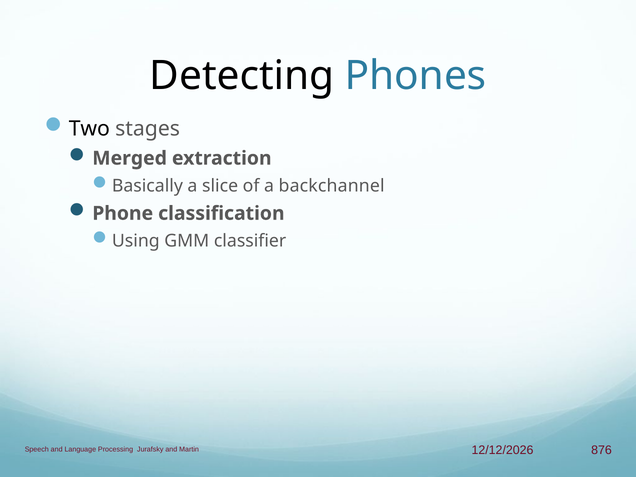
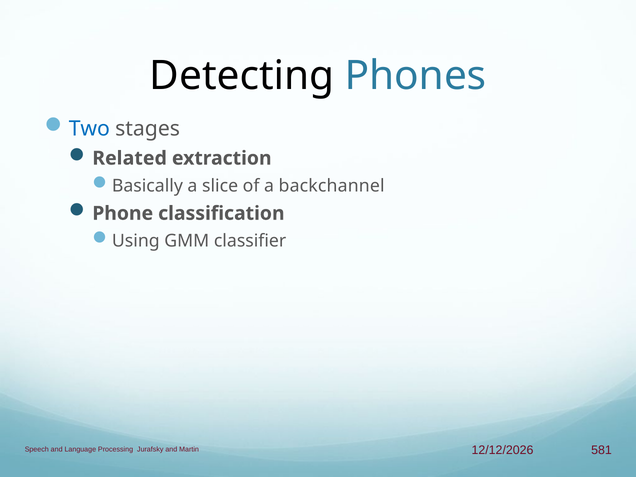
Two colour: black -> blue (89, 129)
Merged: Merged -> Related (130, 158)
876: 876 -> 581 (602, 450)
